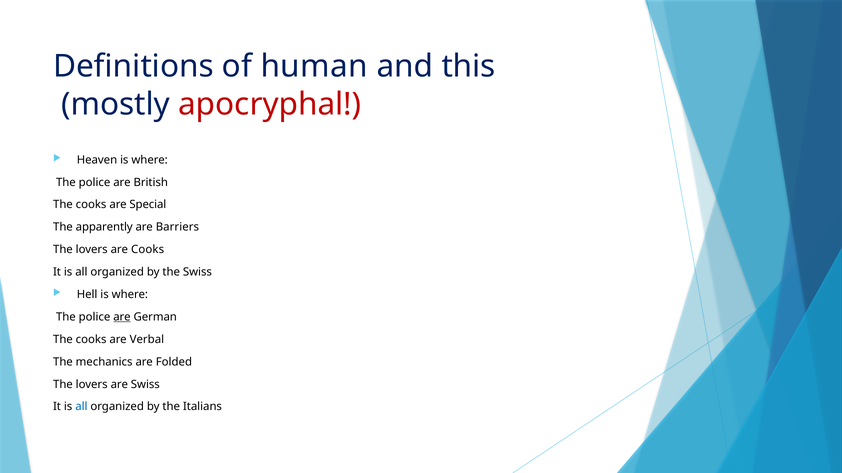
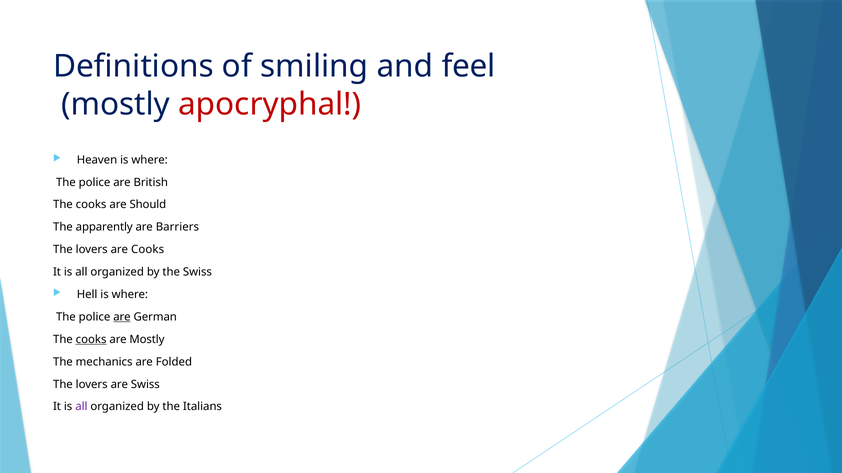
human: human -> smiling (314, 66)
this: this -> feel (468, 66)
Special: Special -> Should (148, 205)
cooks underline: none -> present (91, 340)
are Verbal: Verbal -> Mostly (147, 340)
all colour: blue -> purple (81, 407)
